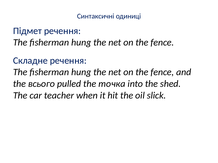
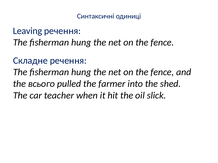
Підмет: Підмет -> Leaving (27, 31)
точка: точка -> farmer (112, 84)
